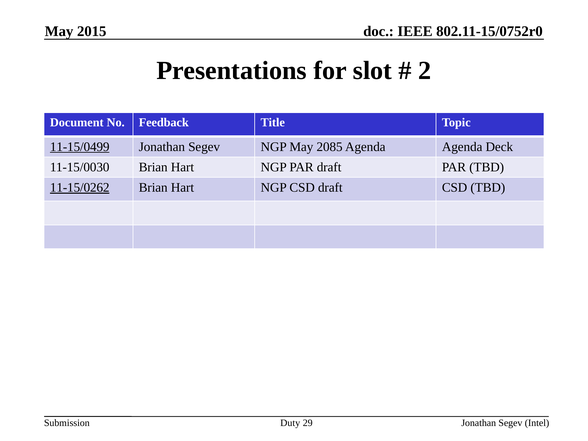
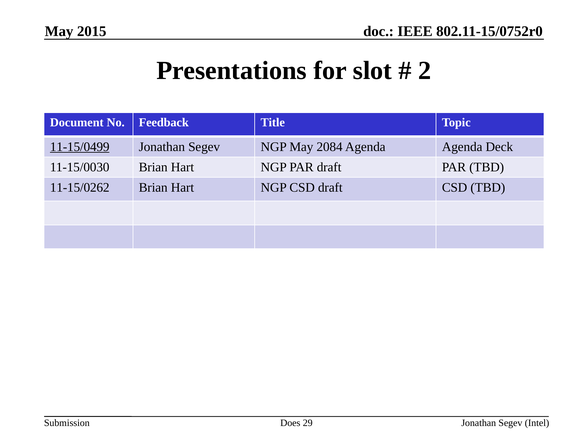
2085: 2085 -> 2084 (330, 147)
11-15/0262 underline: present -> none (80, 188)
Duty: Duty -> Does (290, 423)
